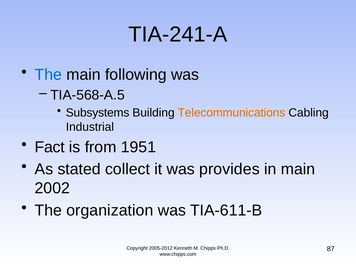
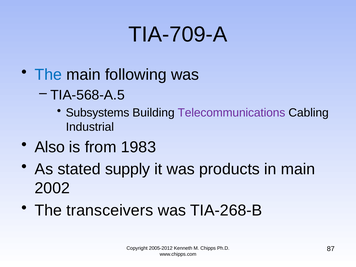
TIA-241-A: TIA-241-A -> TIA-709-A (178, 34)
Telecommunications colour: orange -> purple (231, 113)
Fact: Fact -> Also (50, 147)
1951: 1951 -> 1983 (138, 147)
collect: collect -> supply (128, 169)
provides: provides -> products (229, 169)
organization: organization -> transceivers (110, 210)
TIA-611-B: TIA-611-B -> TIA-268-B (226, 210)
